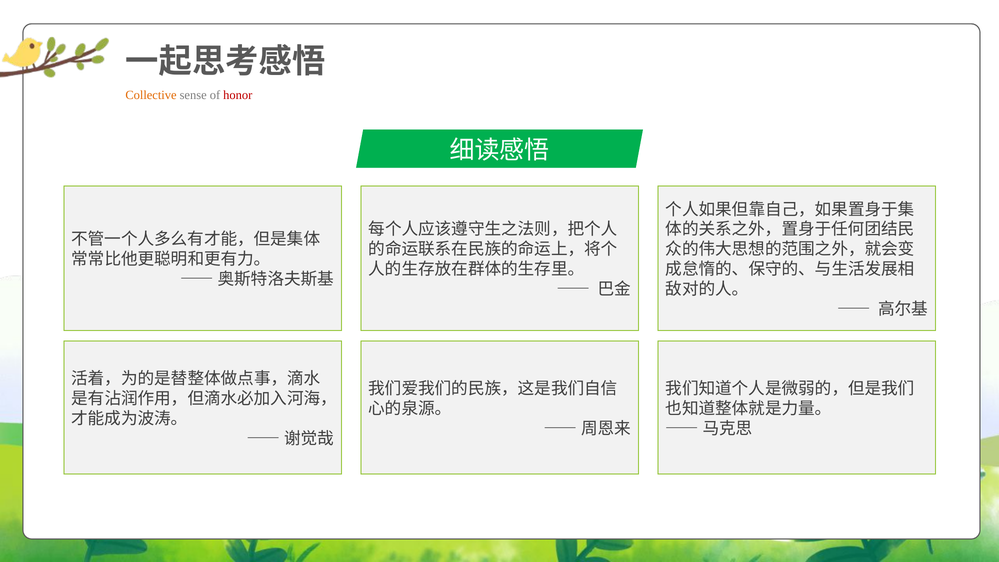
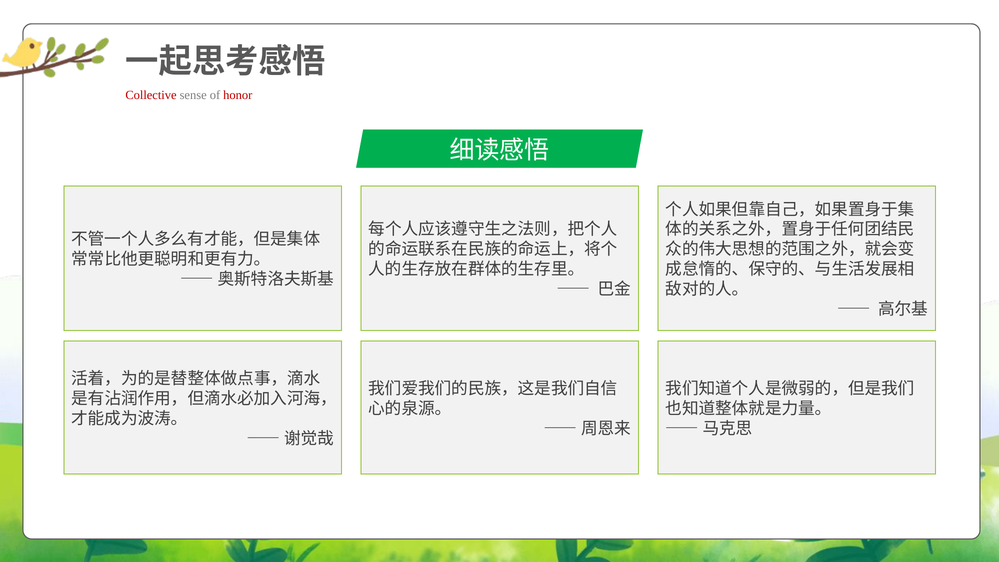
Collective colour: orange -> red (151, 95)
